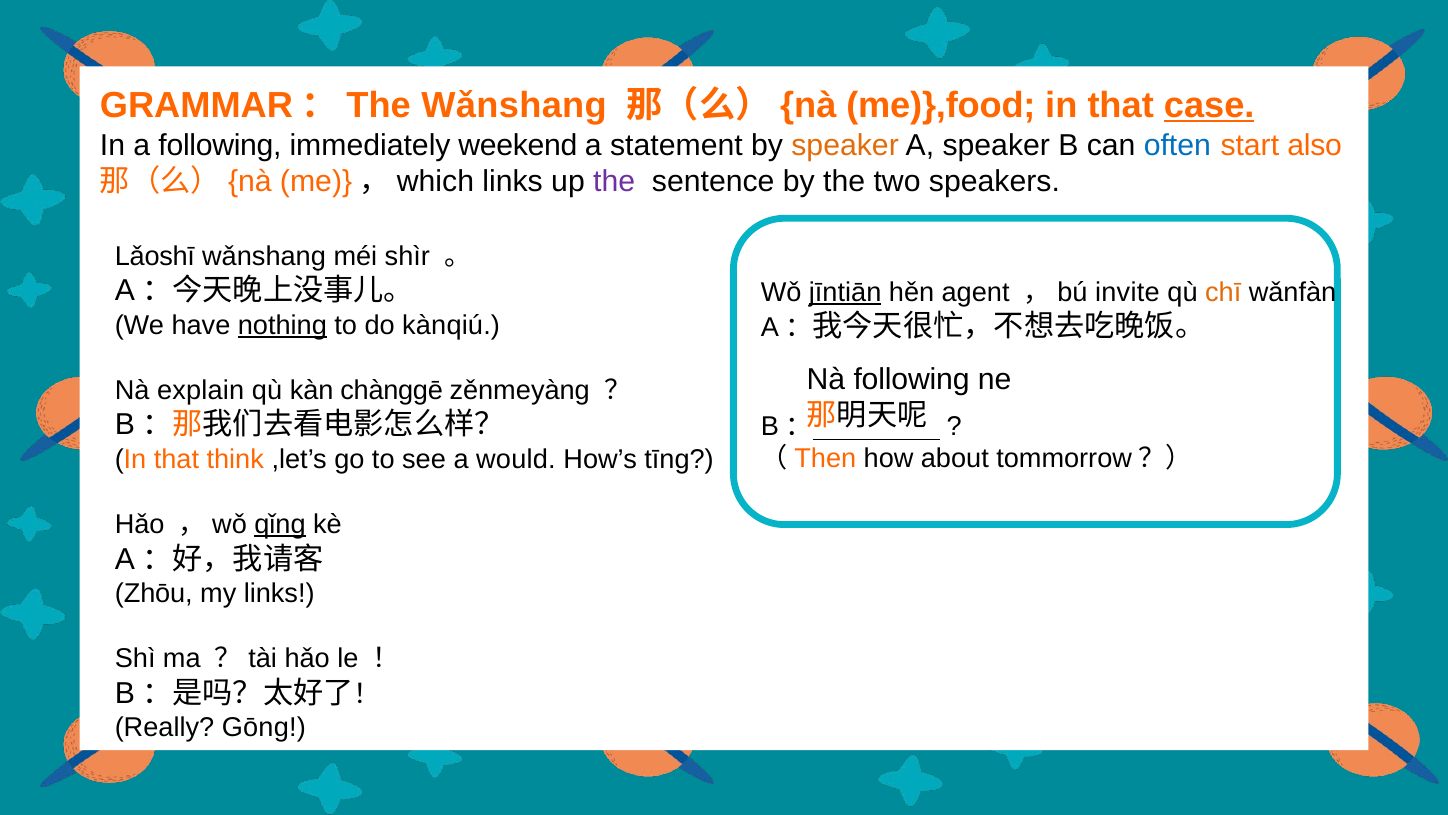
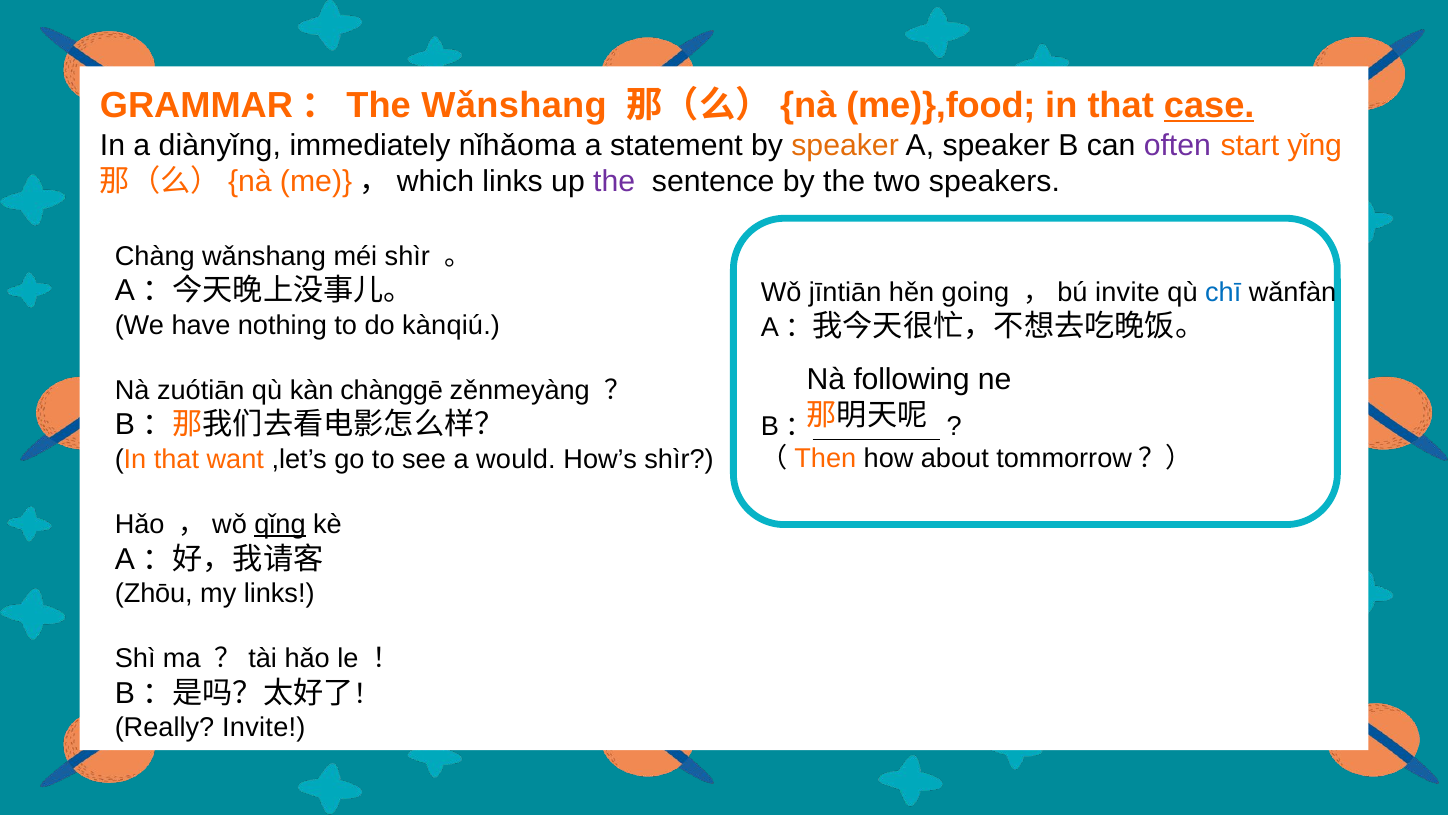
a following: following -> diànyǐng (220, 145)
weekend: weekend -> nǐhǎoma (518, 145)
often colour: blue -> purple (1177, 145)
also: also -> yǐng (1315, 145)
Lǎoshī: Lǎoshī -> Chàng (155, 256)
jīntiān underline: present -> none (845, 292)
agent: agent -> going (975, 292)
chī colour: orange -> blue (1223, 292)
nothing underline: present -> none (282, 325)
explain: explain -> zuótiān (201, 390)
think: think -> want (235, 459)
How’s tīng: tīng -> shìr (679, 459)
Really Gōng: Gōng -> Invite (264, 727)
